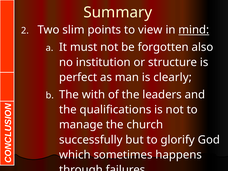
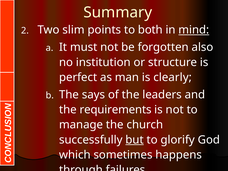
view: view -> both (150, 30)
with: with -> says (93, 95)
qualifications: qualifications -> requirements (116, 110)
but underline: none -> present (135, 140)
